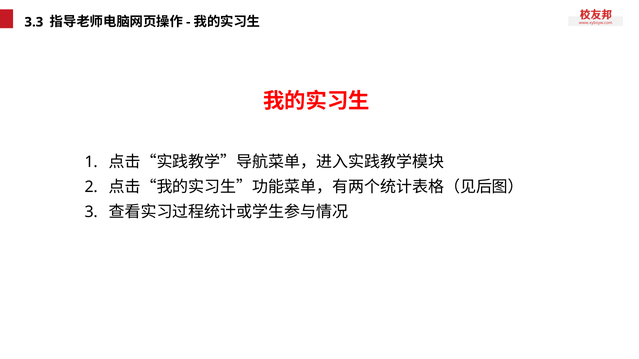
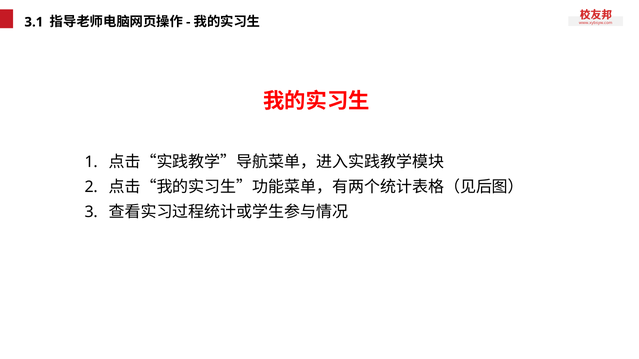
3.3: 3.3 -> 3.1 (34, 22)
